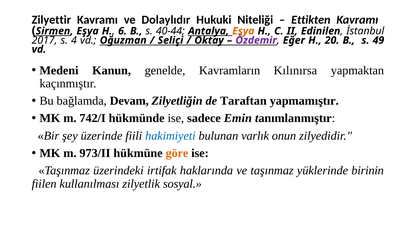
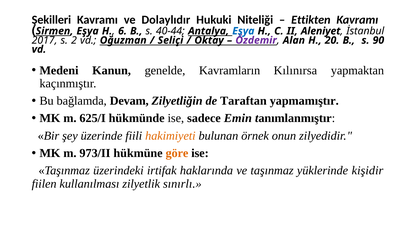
Zilyettir: Zilyettir -> Şekilleri (51, 20)
Eşya colour: orange -> blue (243, 31)
Edinilen: Edinilen -> Aleniyet (321, 31)
4: 4 -> 2 (74, 40)
Eğer: Eğer -> Alan (294, 40)
49: 49 -> 90 (378, 40)
742/I: 742/I -> 625/I (93, 118)
hakimiyeti colour: blue -> orange (170, 136)
varlık: varlık -> örnek (255, 136)
birinin: birinin -> kişidir (368, 171)
sosyal: sosyal -> sınırlı (182, 184)
